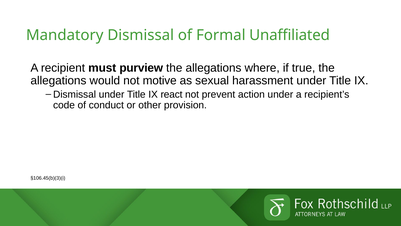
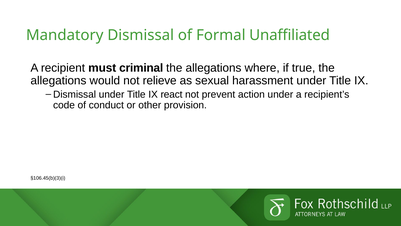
purview: purview -> criminal (141, 68)
motive: motive -> relieve (160, 80)
